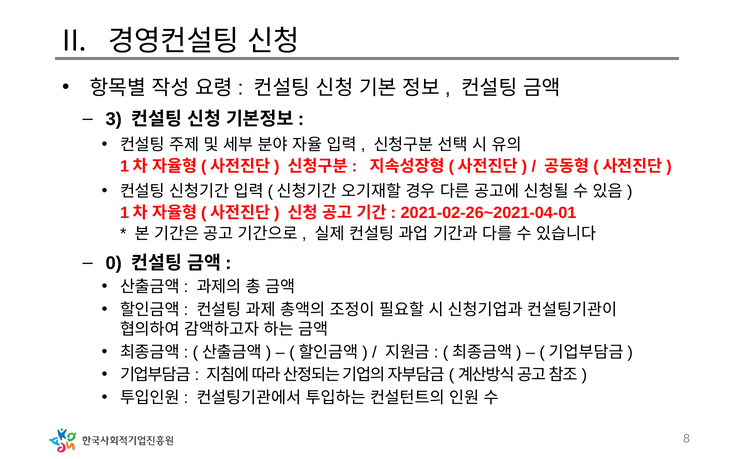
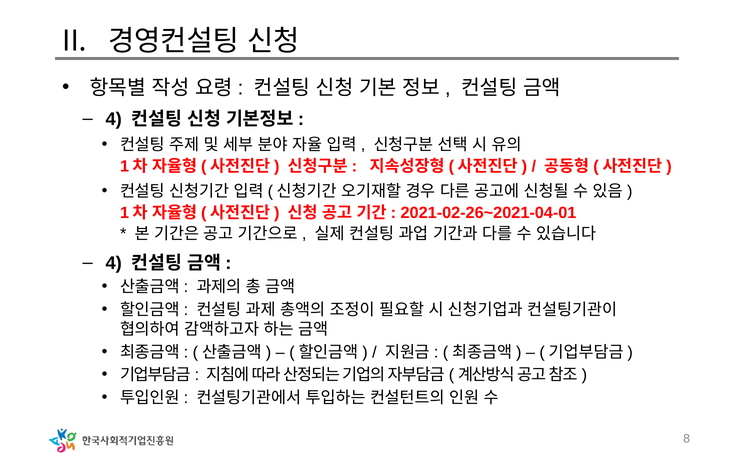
3: 3 -> 4 (114, 119)
0: 0 -> 4 (114, 263)
